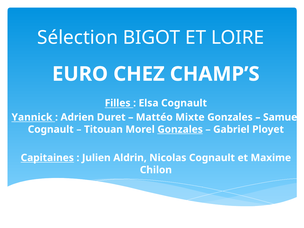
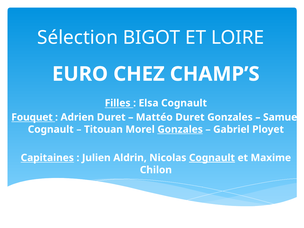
Yannick: Yannick -> Fouquet (32, 117)
Mattéo Mixte: Mixte -> Duret (190, 117)
Cognault underline: none -> present (212, 158)
